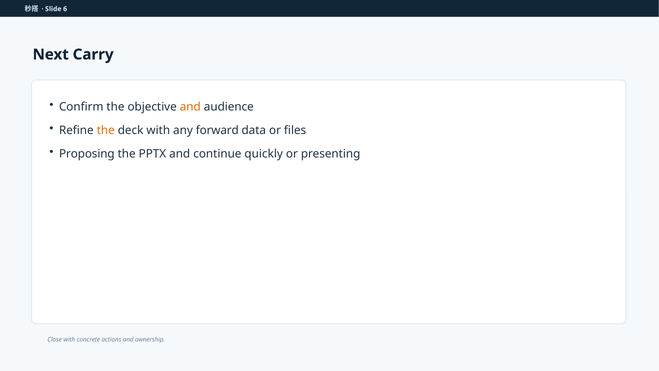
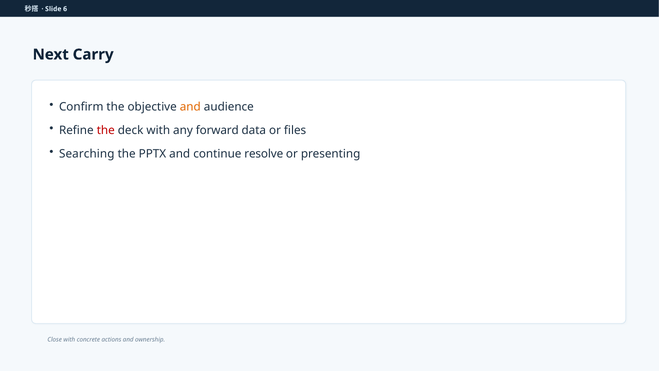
the colour: orange -> red (106, 130)
Proposing: Proposing -> Searching (87, 154)
quickly: quickly -> resolve (264, 154)
